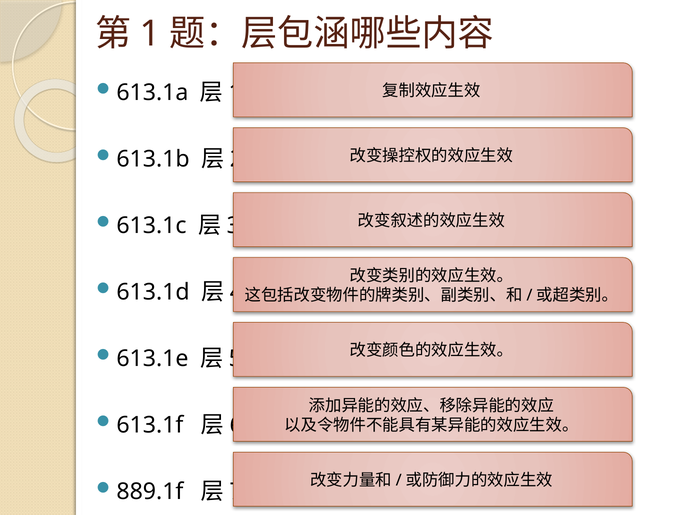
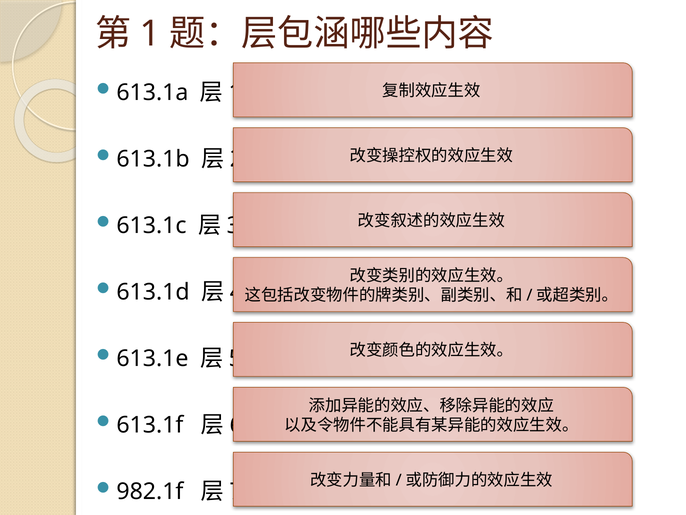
889.1f: 889.1f -> 982.1f (150, 491)
